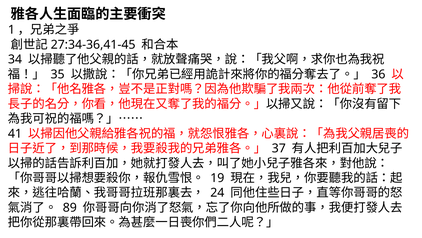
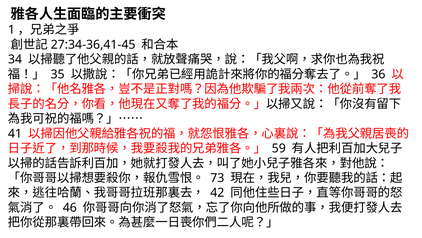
37: 37 -> 59 (279, 148)
19: 19 -> 73 (217, 178)
24: 24 -> 42 (217, 192)
89: 89 -> 46 (70, 207)
